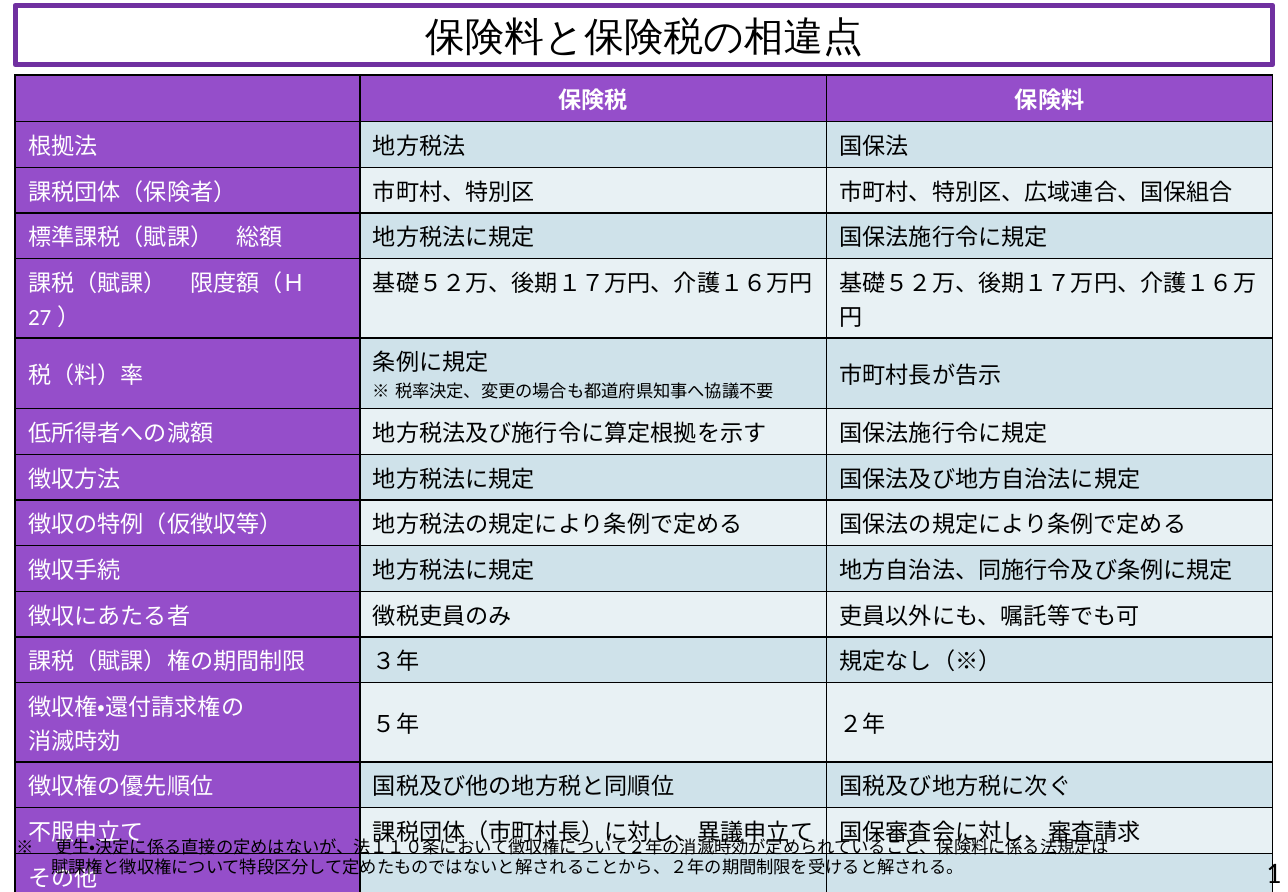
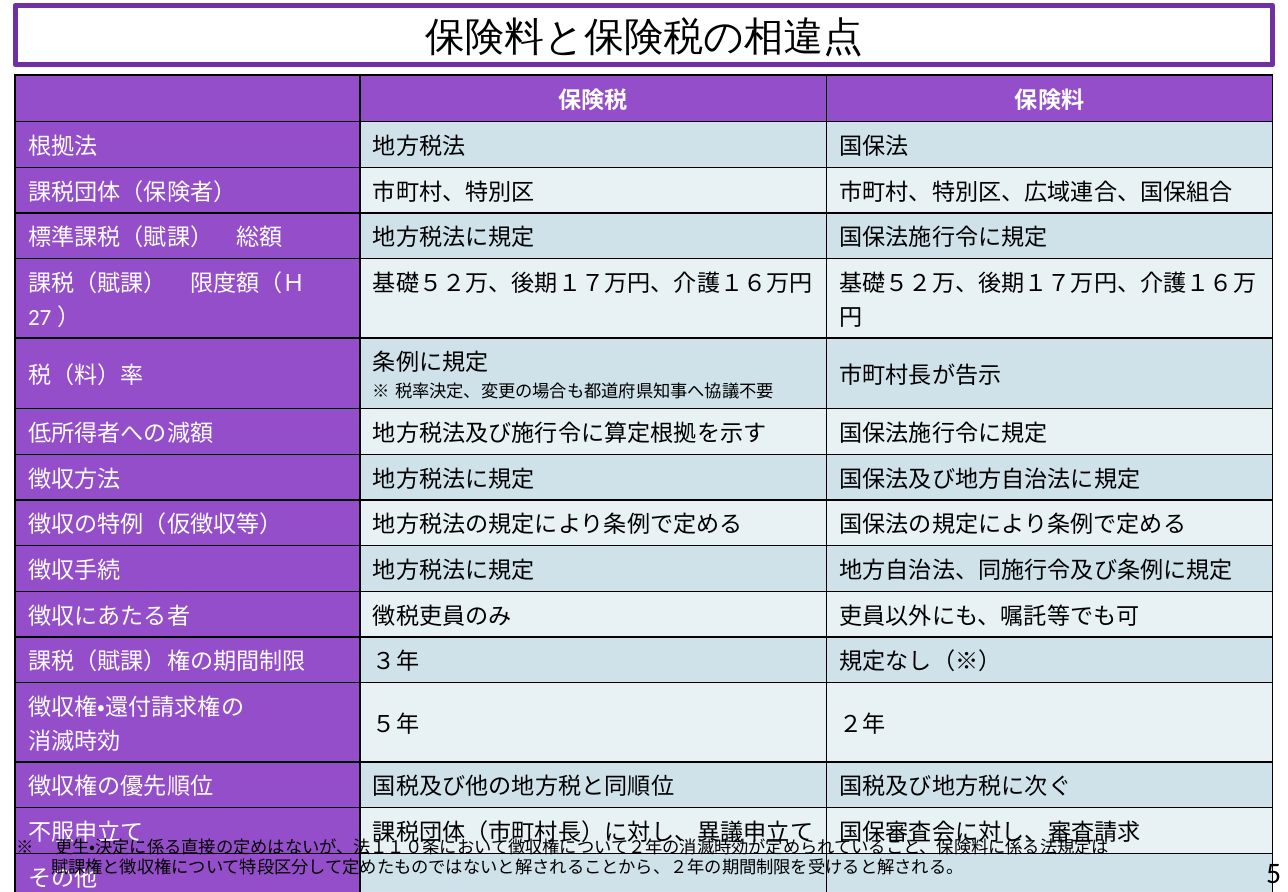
1: 1 -> 5 (1274, 873)
